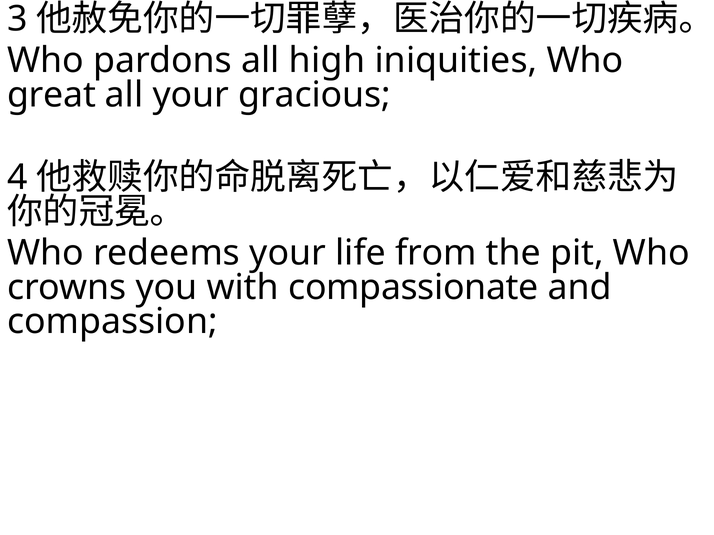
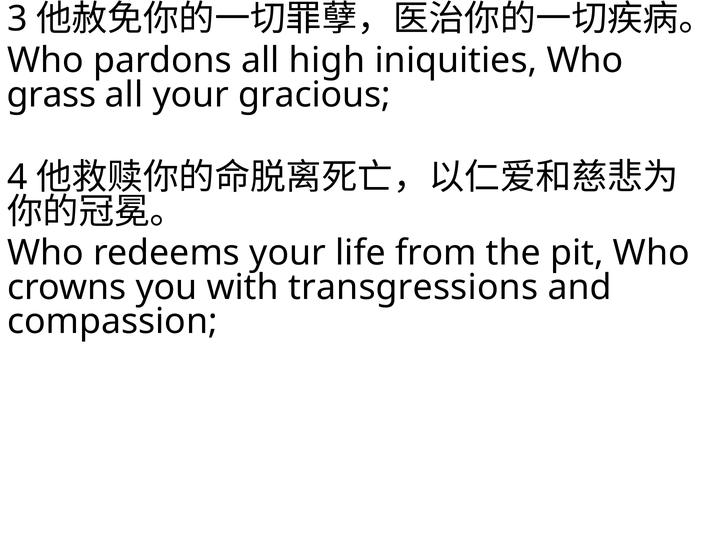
great: great -> grass (52, 95)
compassionate: compassionate -> transgressions (413, 288)
